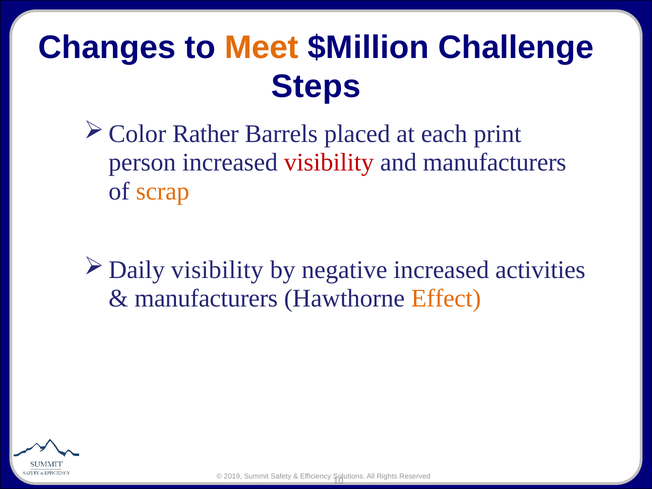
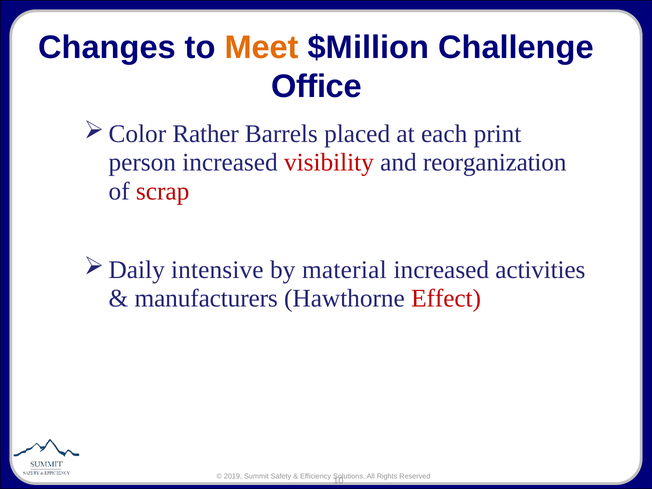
Steps: Steps -> Office (316, 87)
and manufacturers: manufacturers -> reorganization (495, 163)
scrap colour: orange -> red (163, 192)
visibility: visibility -> intensive (217, 270)
negative: negative -> material (344, 270)
Effect colour: orange -> red (446, 299)
